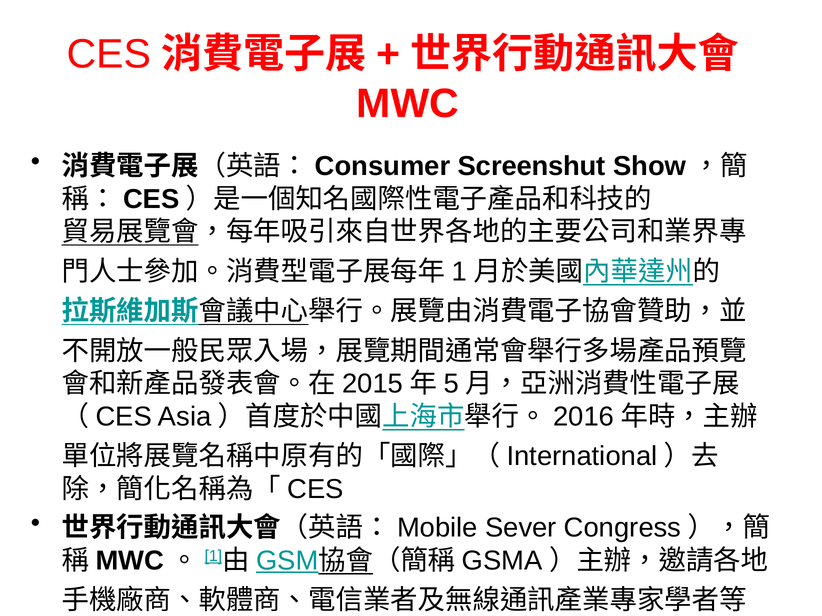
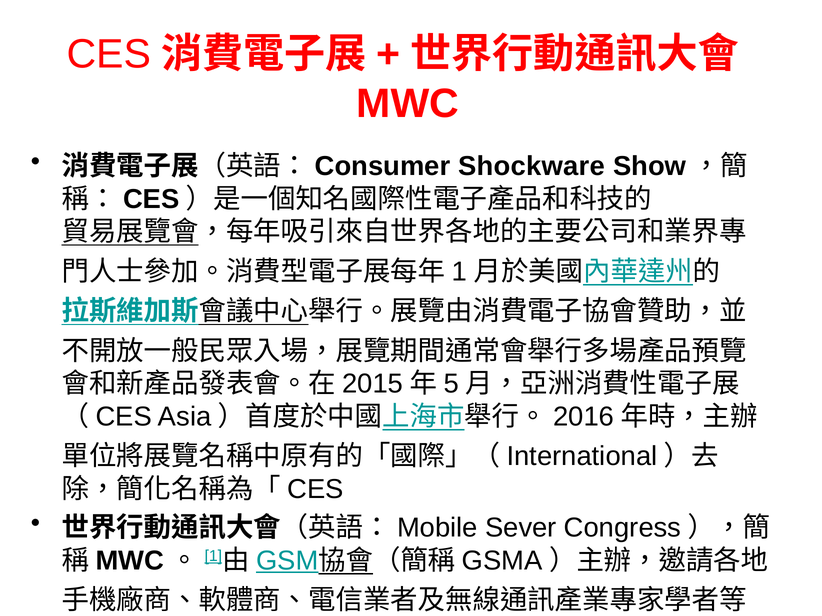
Screenshut: Screenshut -> Shockware (532, 166)
